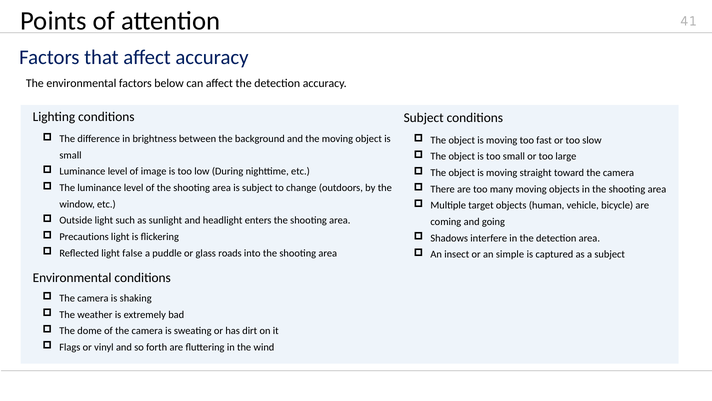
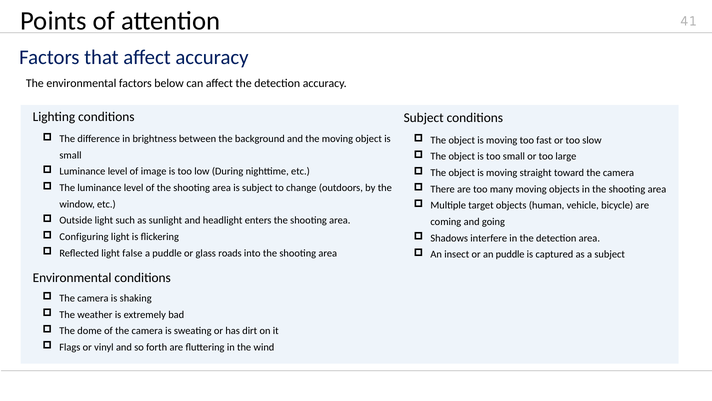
Precautions: Precautions -> Configuring (84, 237)
an simple: simple -> puddle (510, 254)
